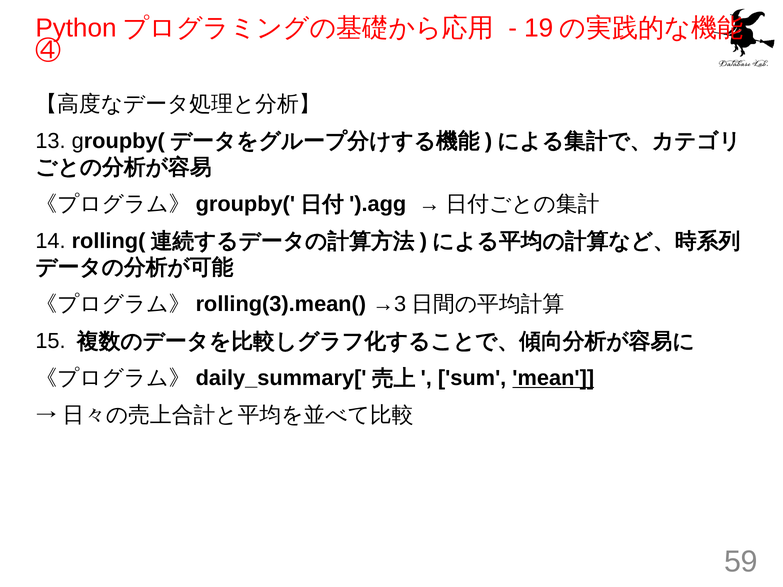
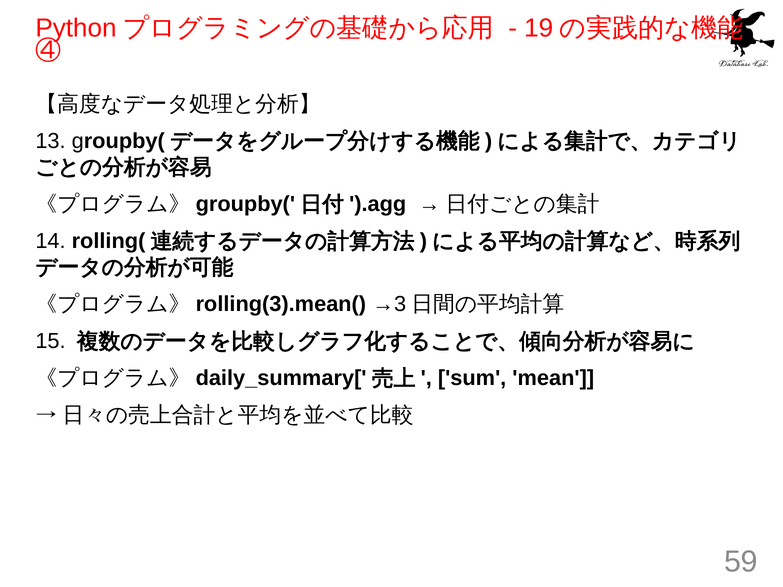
mean underline: present -> none (553, 378)
